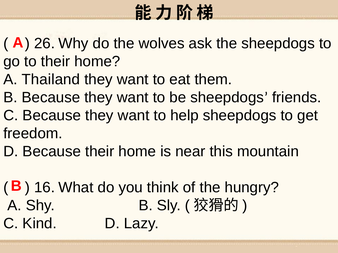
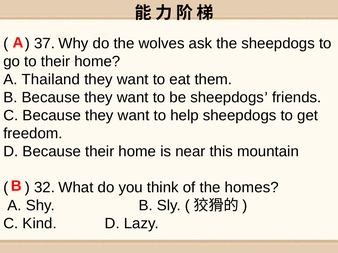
26: 26 -> 37 (45, 43)
16: 16 -> 32 (45, 188)
hungry: hungry -> homes (252, 188)
